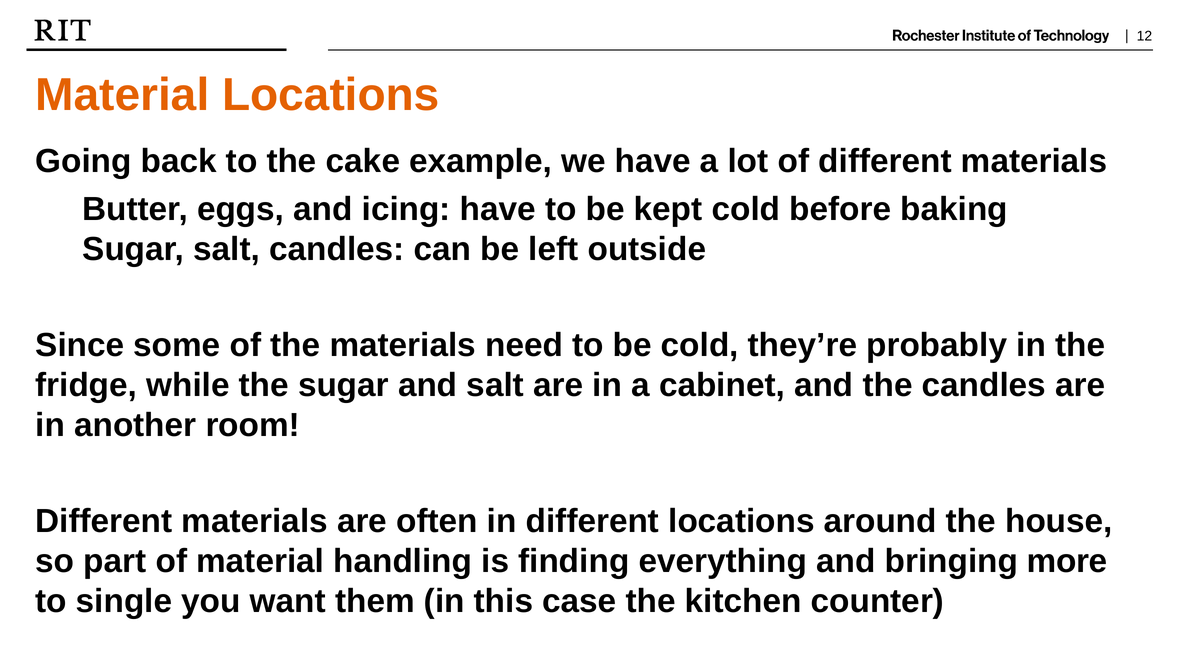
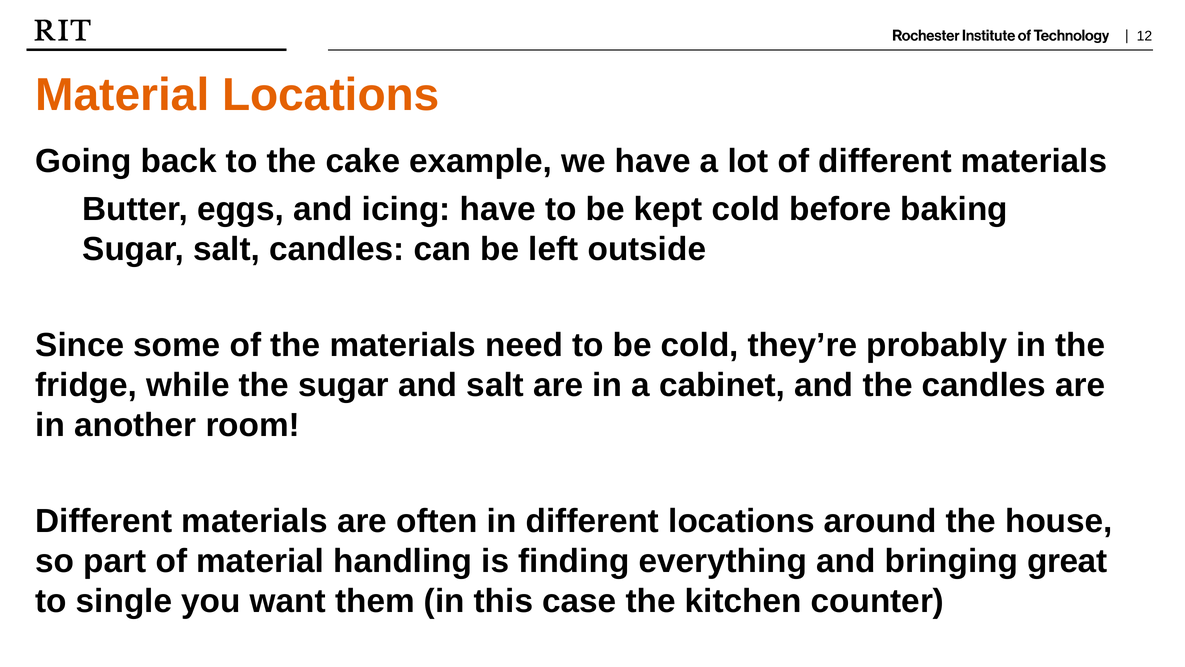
more: more -> great (1067, 561)
